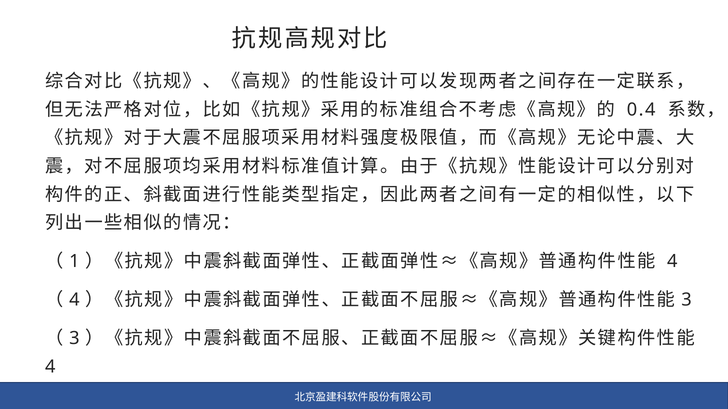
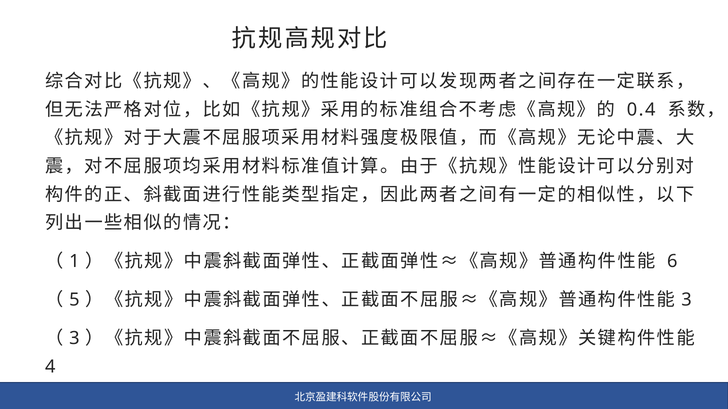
4: 4 -> 6 (672, 262)
4: 4 -> 5 (74, 300)
